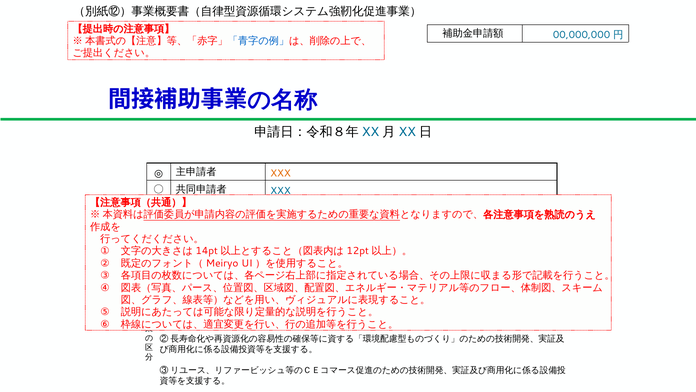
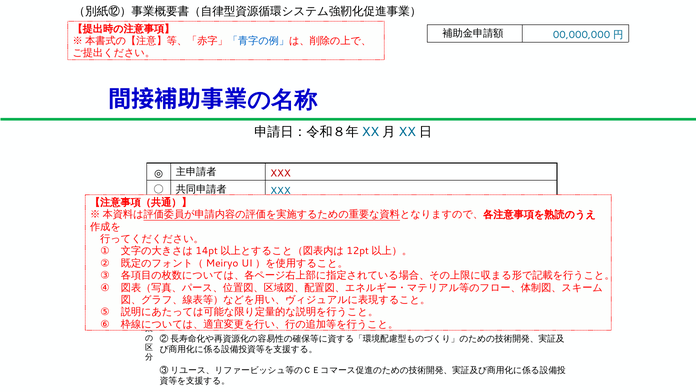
XXX colour: orange -> red (281, 173)
